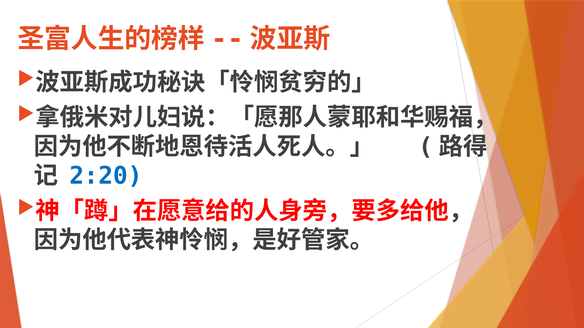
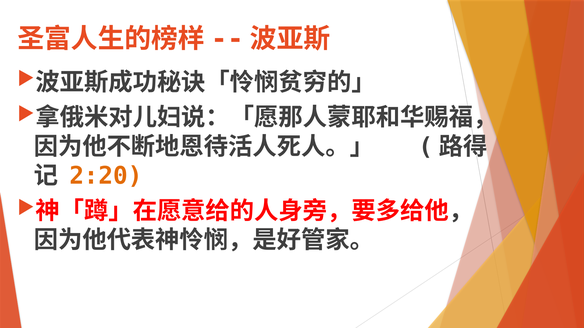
2:20 colour: blue -> orange (106, 176)
